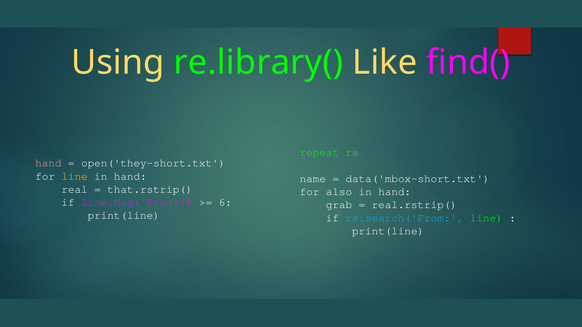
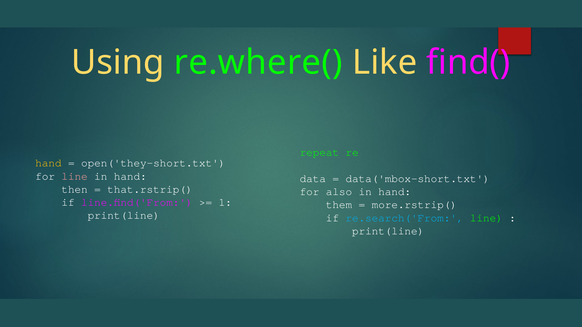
re.library(: re.library( -> re.where( (258, 62)
hand colour: pink -> yellow (48, 163)
line colour: yellow -> pink (75, 176)
name: name -> data (313, 179)
real: real -> then (75, 189)
6: 6 -> 1 (225, 202)
grab: grab -> them (339, 205)
real.rstrip(: real.rstrip( -> more.rstrip( (414, 205)
